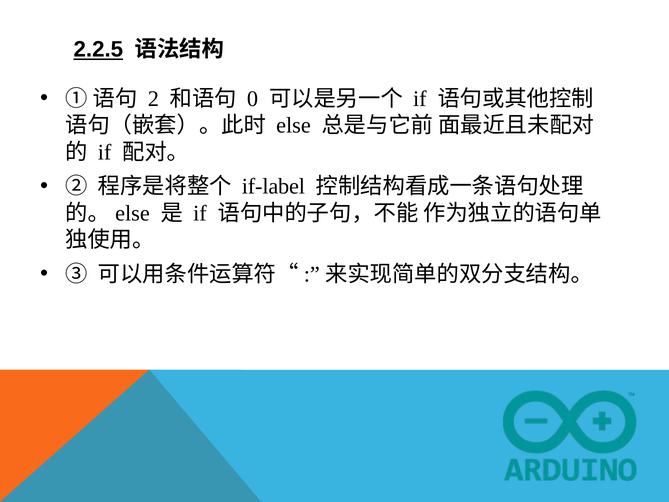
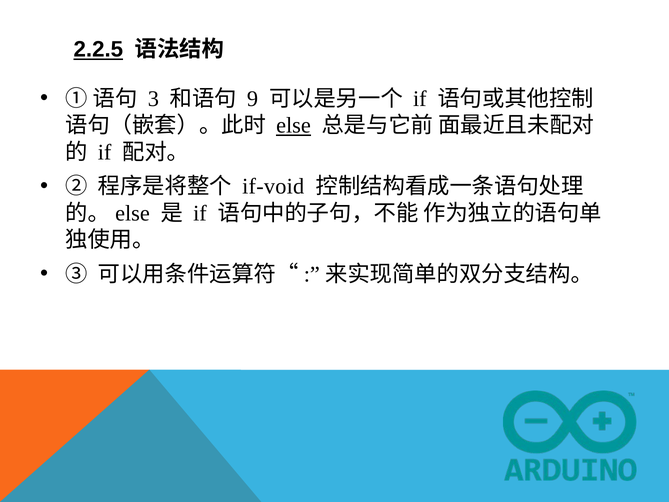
2: 2 -> 3 (153, 99)
0: 0 -> 9 (253, 99)
else underline: none -> present (293, 126)
if-label: if-label -> if-void (273, 186)
